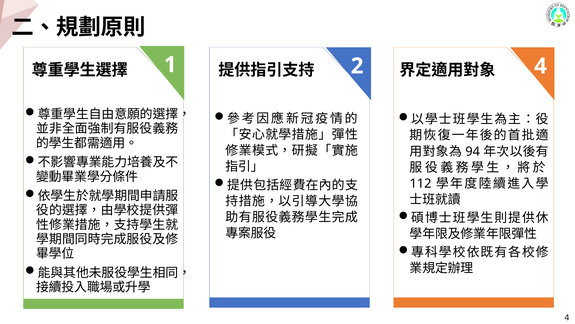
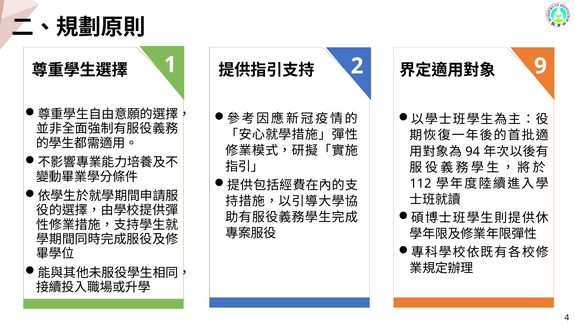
1 4: 4 -> 9 (540, 66)
